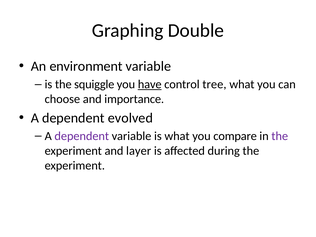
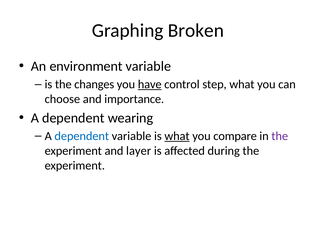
Double: Double -> Broken (196, 31)
squiggle: squiggle -> changes (94, 84)
tree: tree -> step (215, 84)
evolved: evolved -> wearing (130, 118)
dependent colour: purple -> blue (82, 136)
what underline: none -> present (177, 136)
